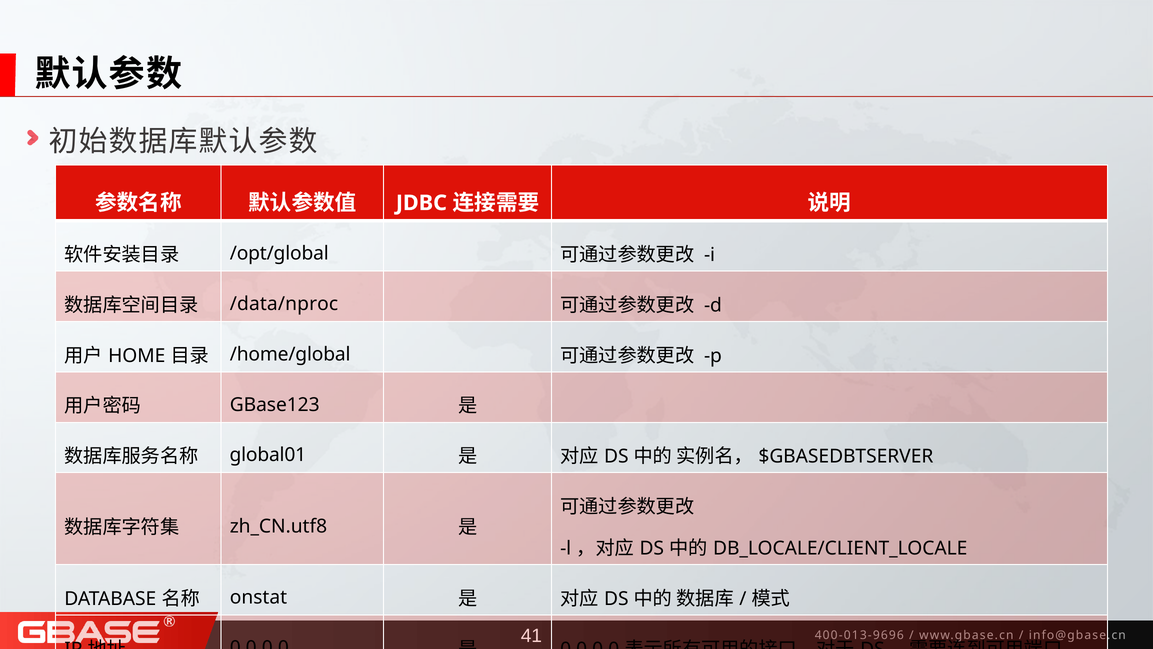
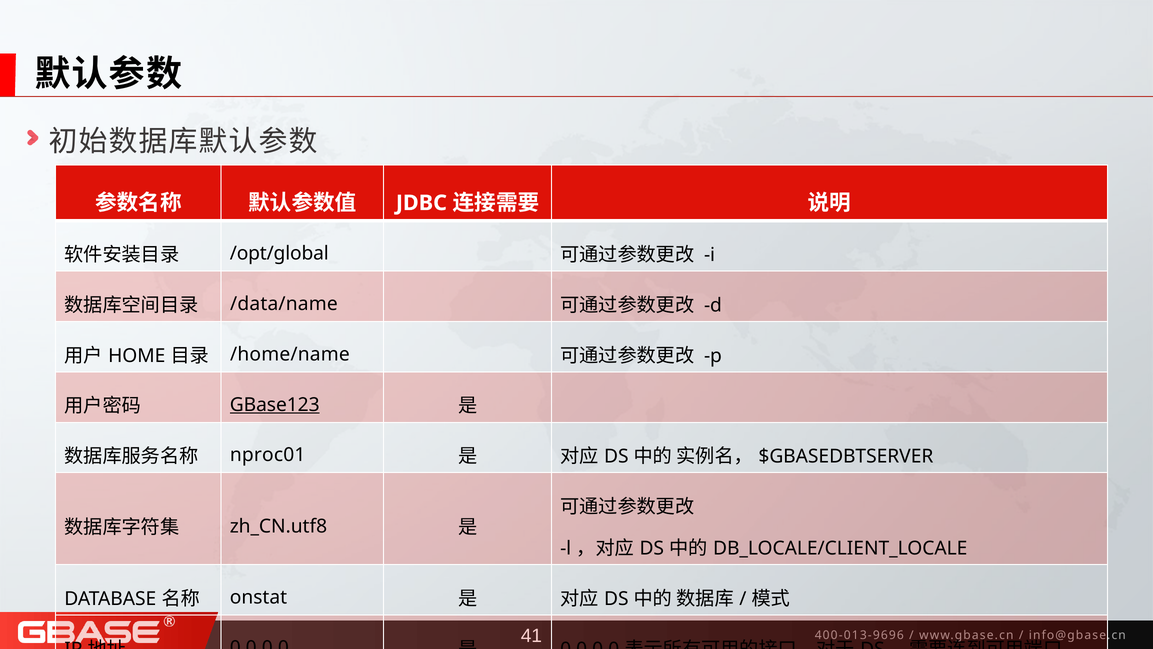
/data/nproc: /data/nproc -> /data/name (284, 304)
/home/global: /home/global -> /home/name (290, 354)
GBase123 underline: none -> present (275, 404)
global01: global01 -> nproc01 (268, 455)
